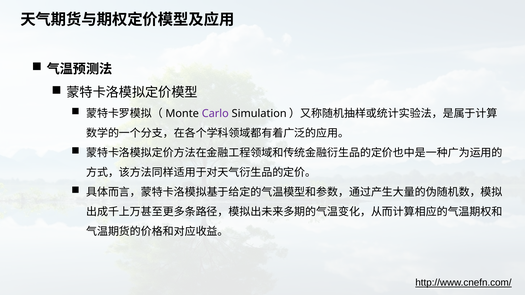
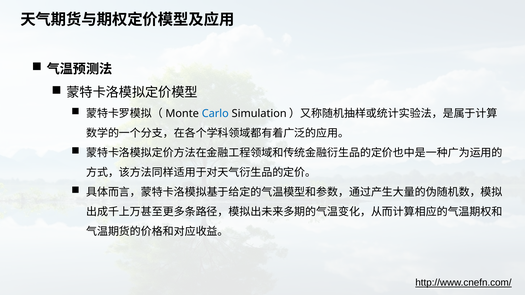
Carlo colour: purple -> blue (215, 114)
